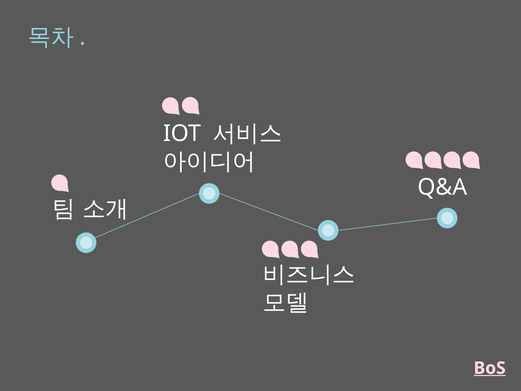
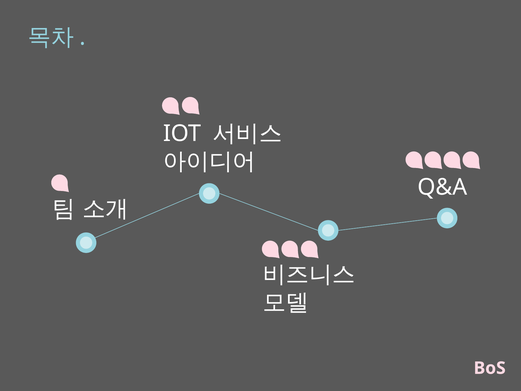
BoS underline: present -> none (490, 368)
